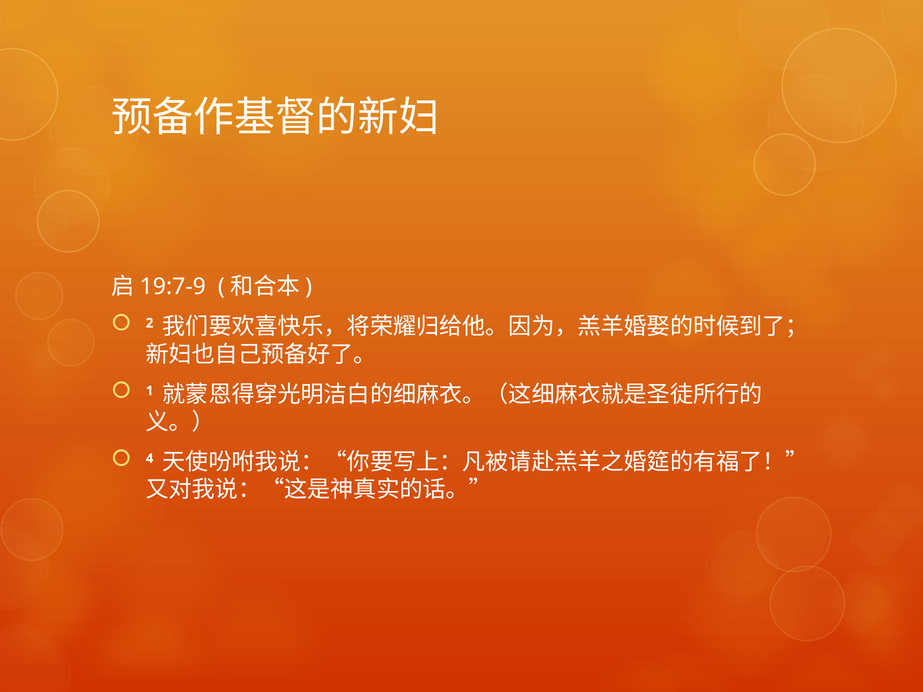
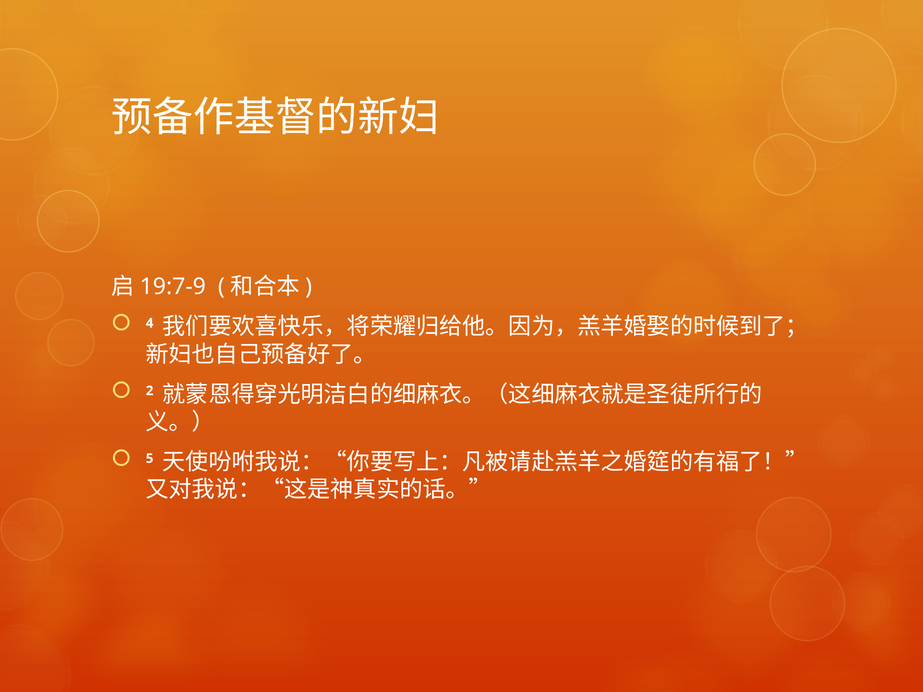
2: 2 -> 4 (150, 323)
1: 1 -> 2 (150, 391)
4: 4 -> 5 (150, 459)
